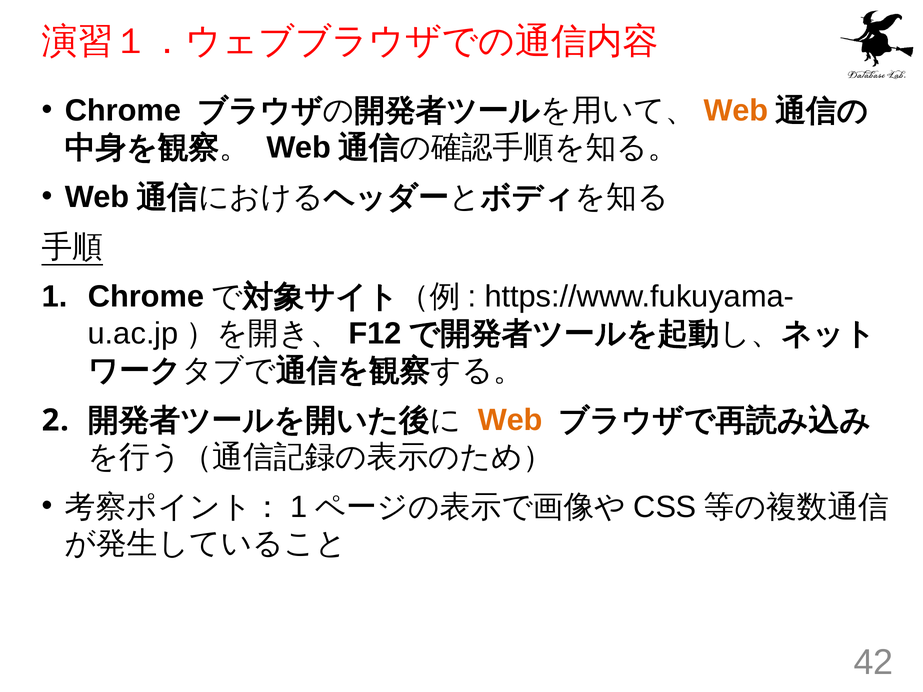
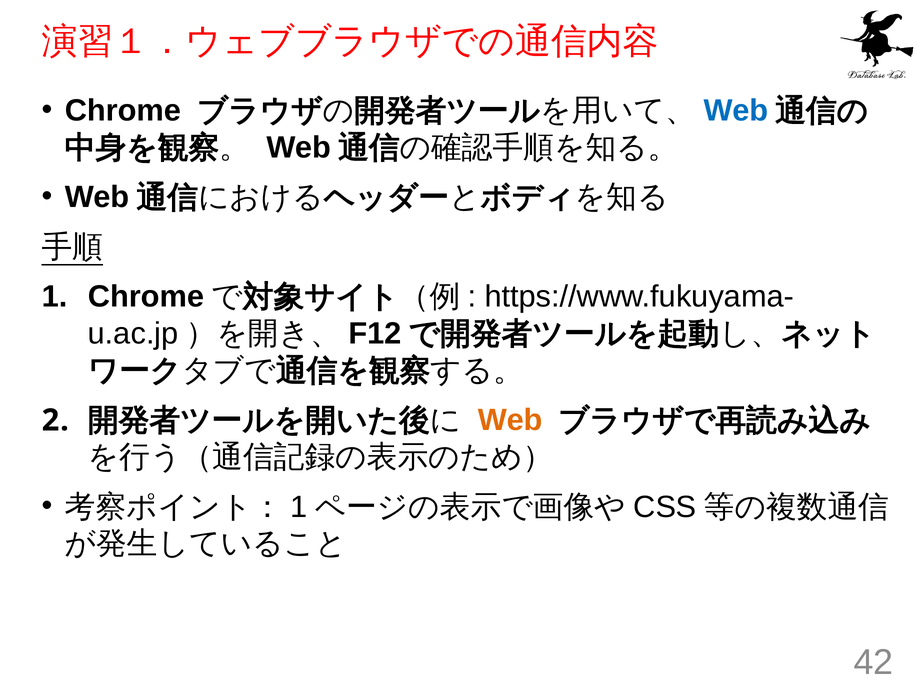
Web colour: orange -> blue (736, 111)
